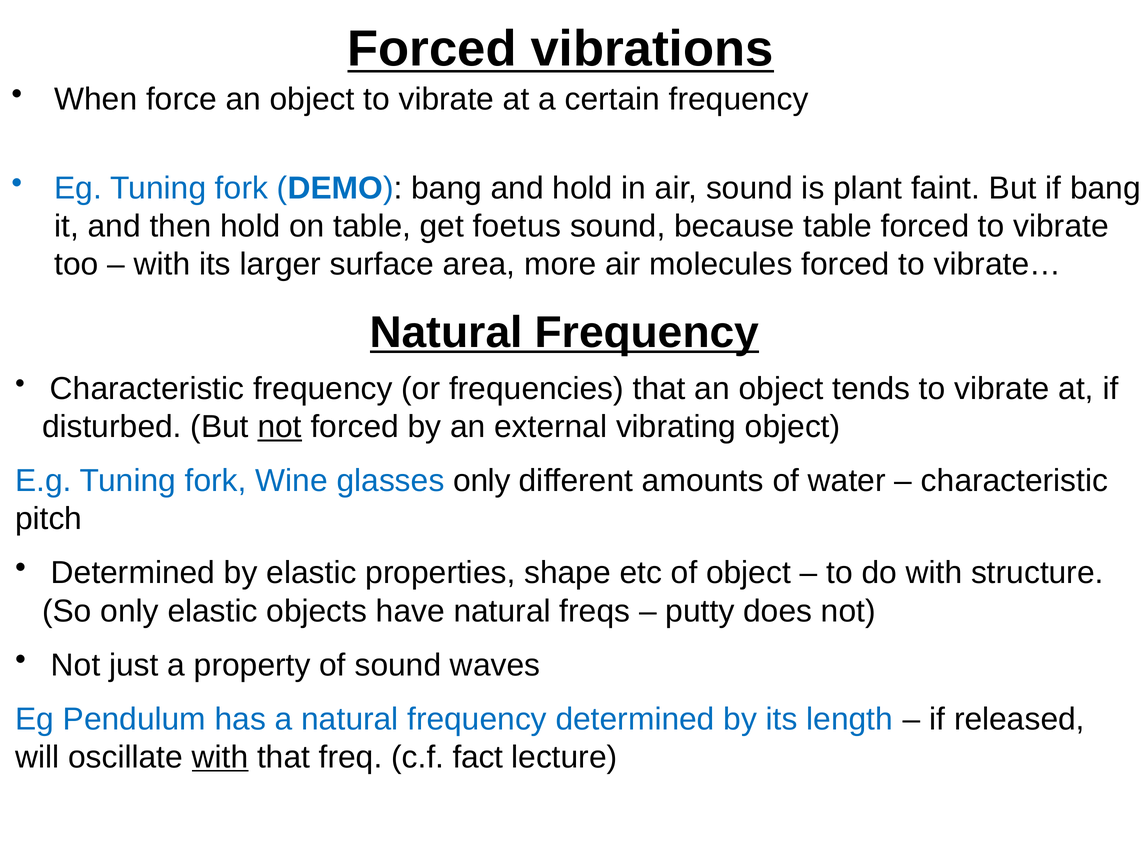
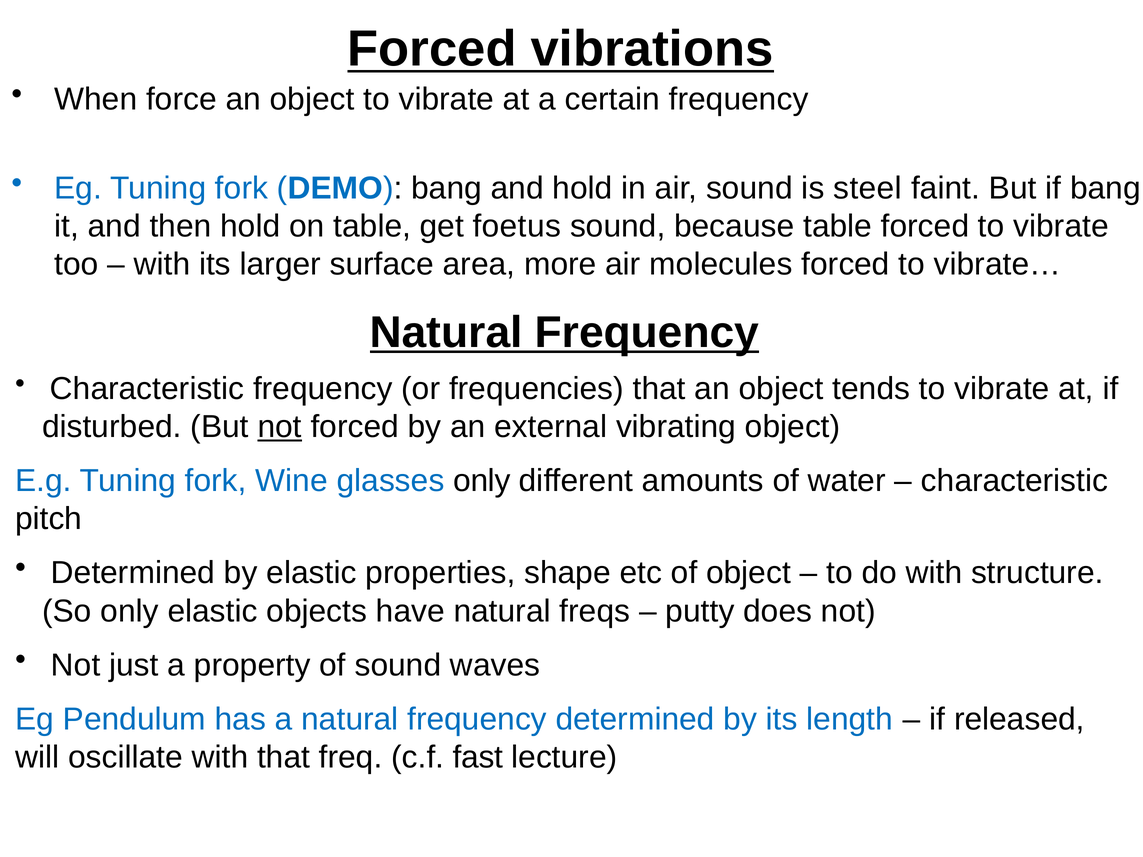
plant: plant -> steel (868, 188)
with underline: present -> none (220, 757)
fact: fact -> fast (478, 757)
